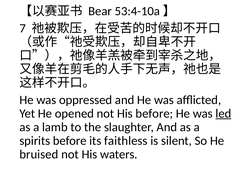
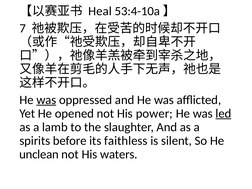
Bear: Bear -> Heal (100, 11)
was underline: none -> present (46, 100)
His before: before -> power (154, 113)
bruised: bruised -> unclean (39, 154)
